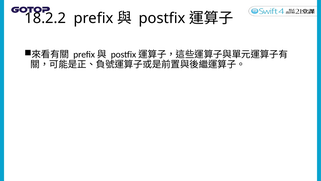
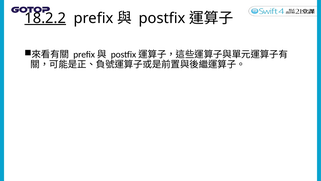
18.2.2 underline: none -> present (45, 18)
